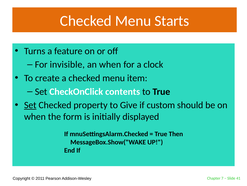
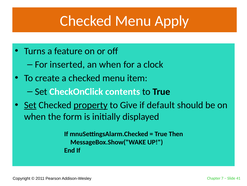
Starts: Starts -> Apply (172, 21)
invisible: invisible -> inserted (67, 64)
property underline: none -> present (91, 105)
custom: custom -> default (161, 105)
